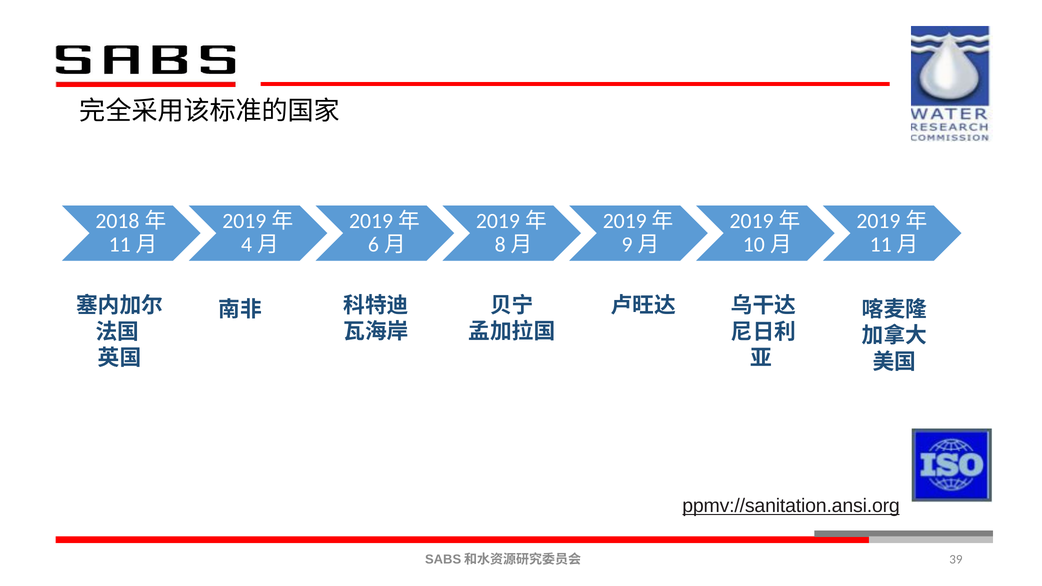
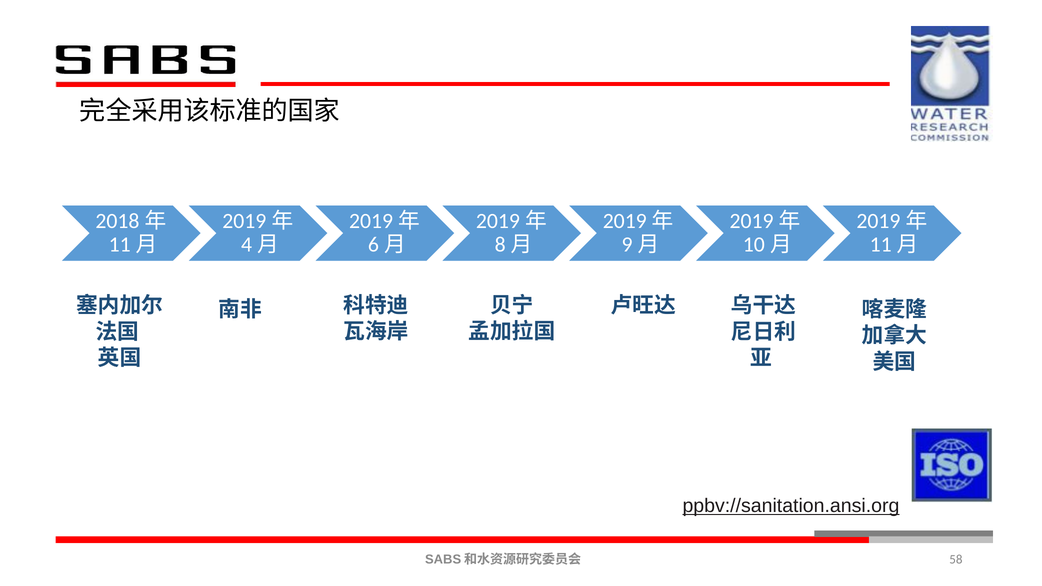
ppmv://sanitation.ansi.org: ppmv://sanitation.ansi.org -> ppbv://sanitation.ansi.org (791, 506)
39: 39 -> 58 (956, 560)
